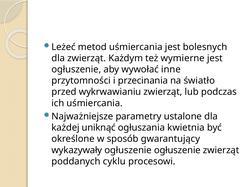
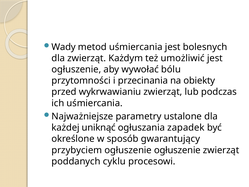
Leżeć: Leżeć -> Wady (64, 47)
wymierne: wymierne -> umożliwić (183, 58)
inne: inne -> bólu (171, 69)
światło: światło -> obiekty (199, 81)
kwietnia: kwietnia -> zapadek (186, 127)
wykazywały: wykazywały -> przybyciem (77, 150)
